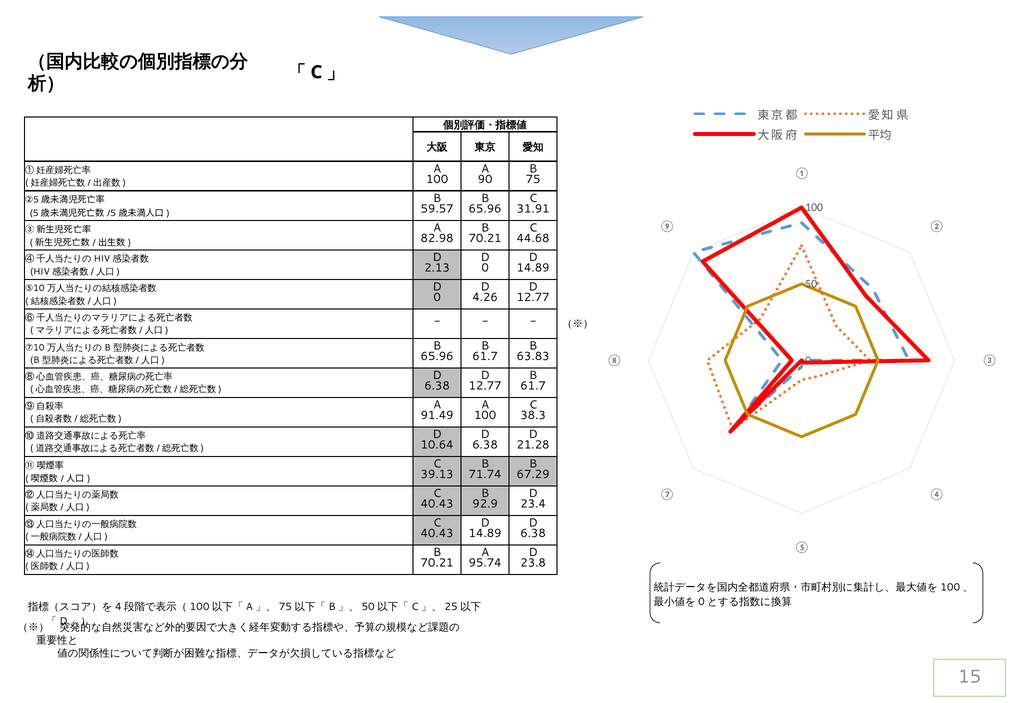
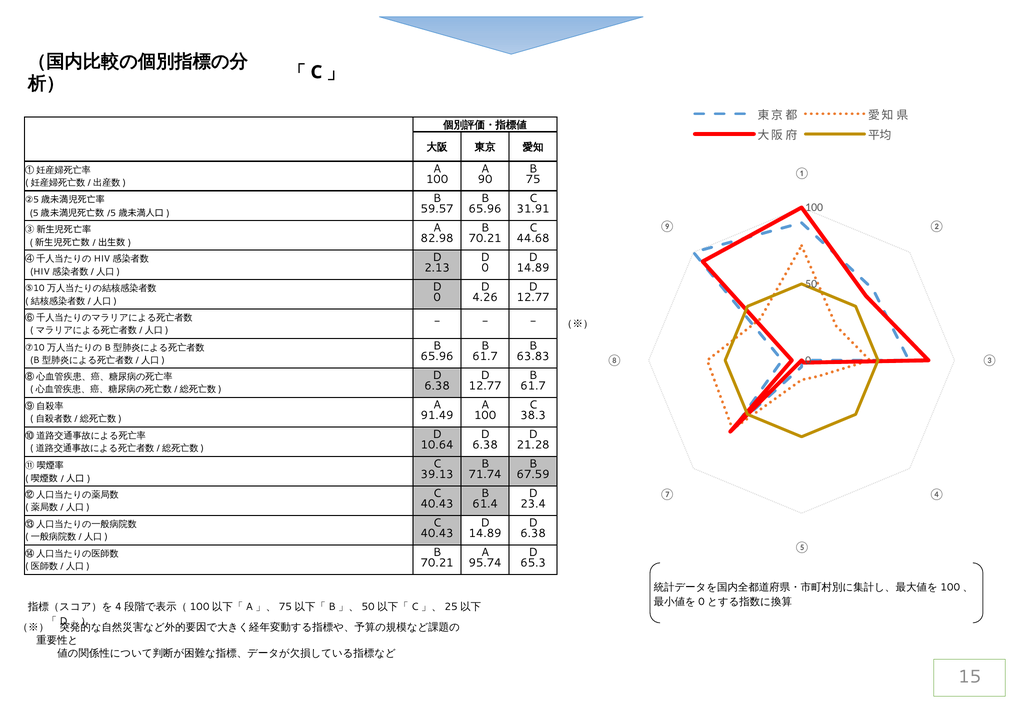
67.29: 67.29 -> 67.59 (533, 475)
92.9: 92.9 -> 61.4 (485, 504)
23.8: 23.8 -> 65.3 (533, 563)
